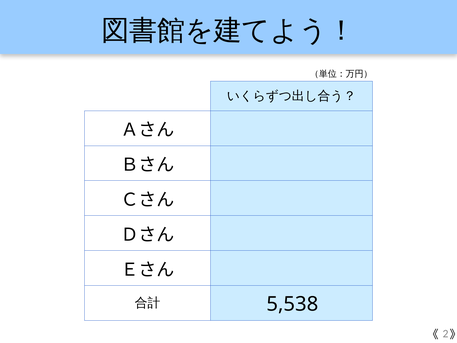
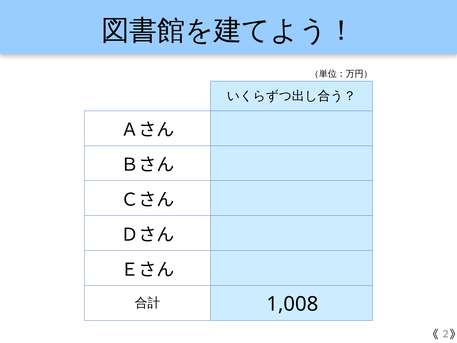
5,538: 5,538 -> 1,008 (292, 304)
